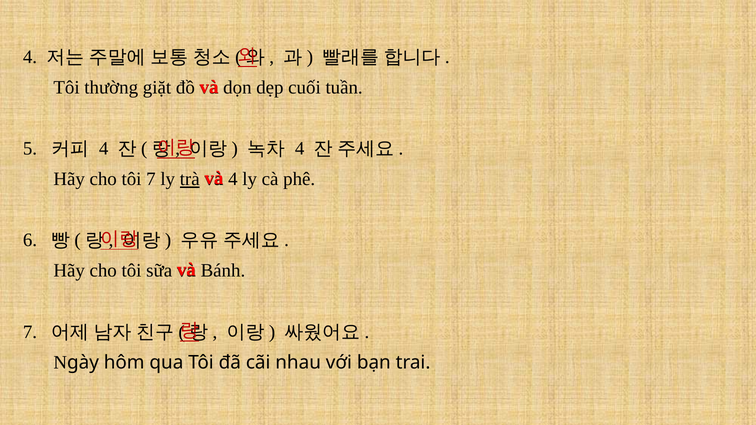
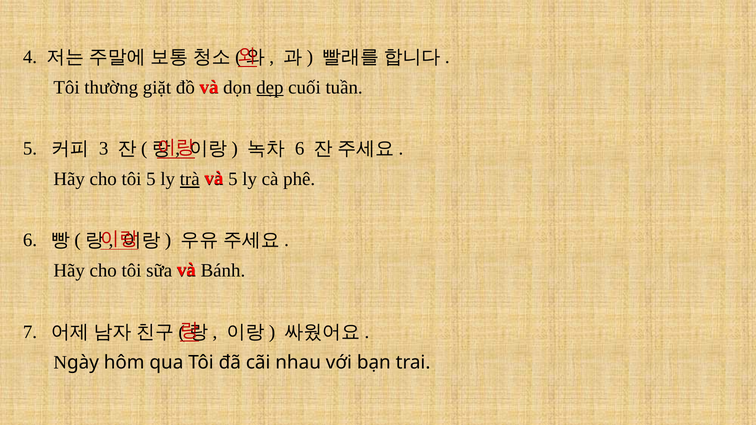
dẹp underline: none -> present (270, 88)
4: 4 -> 3 (104, 149)
4: 4 -> 6 (300, 149)
tôi 7: 7 -> 5 (151, 179)
4: 4 -> 5 (233, 179)
